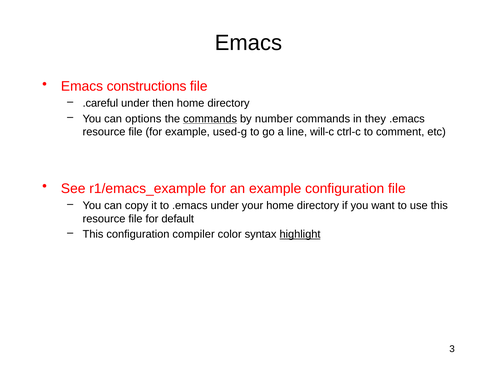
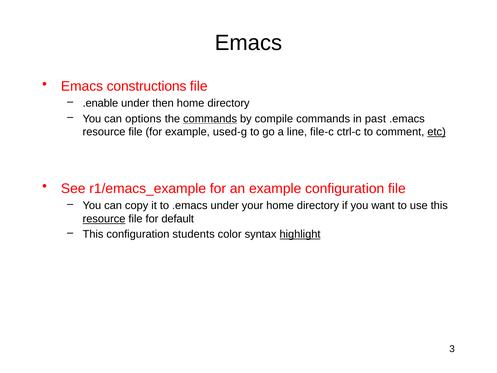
.careful: .careful -> .enable (100, 103)
number: number -> compile (274, 119)
they: they -> past (375, 119)
will-c: will-c -> file-c (322, 132)
etc underline: none -> present (437, 132)
resource underline: none -> present (104, 219)
compiler: compiler -> students (194, 234)
